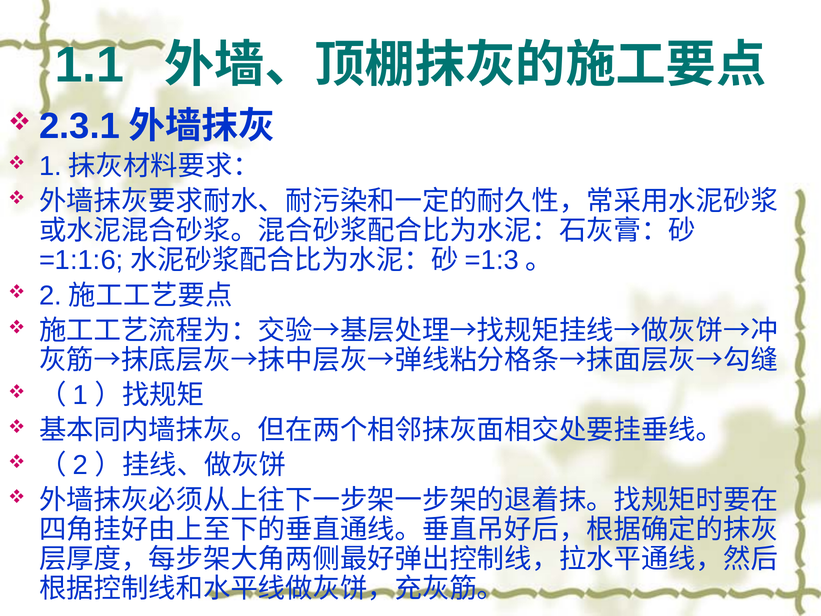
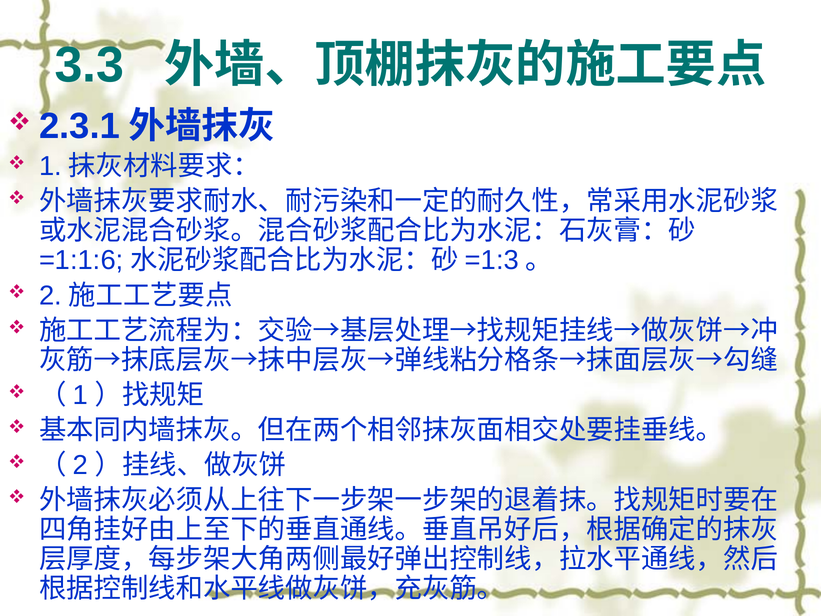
1.1: 1.1 -> 3.3 (89, 65)
